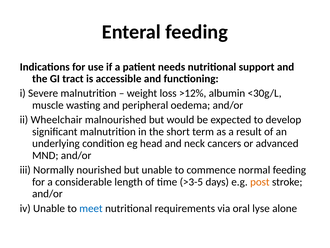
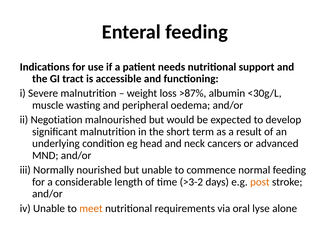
>12%: >12% -> >87% (193, 93)
Wheelchair: Wheelchair -> Negotiation (57, 120)
>3-5: >3-5 -> >3-2 (191, 182)
meet colour: blue -> orange (91, 208)
